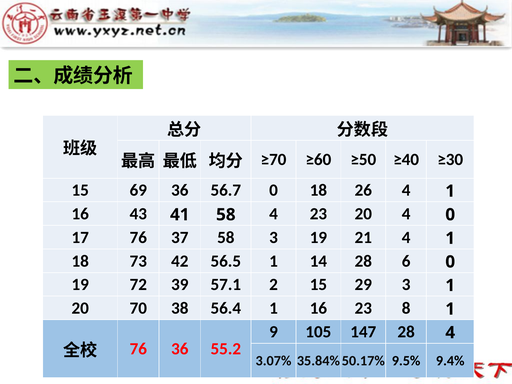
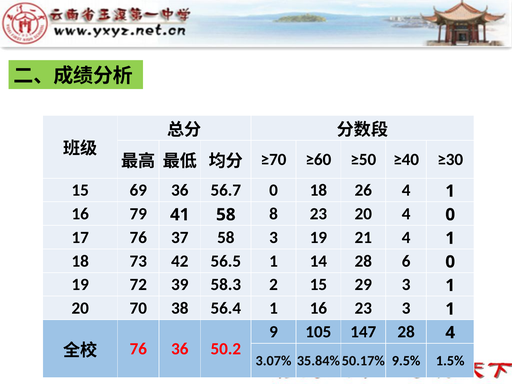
43: 43 -> 79 (138, 214)
4: 4 -> 8 (274, 214)
57.1: 57.1 -> 58.3 (226, 285)
23 8: 8 -> 3 (406, 308)
55.2: 55.2 -> 50.2 (226, 349)
9.4%: 9.4% -> 1.5% (450, 361)
